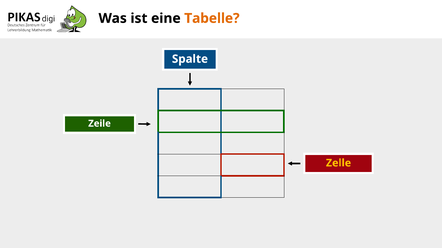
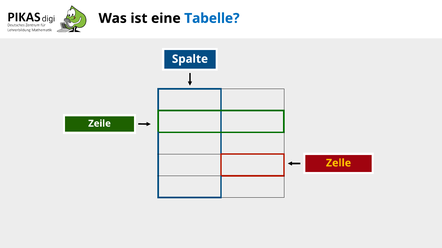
Tabelle colour: orange -> blue (212, 18)
